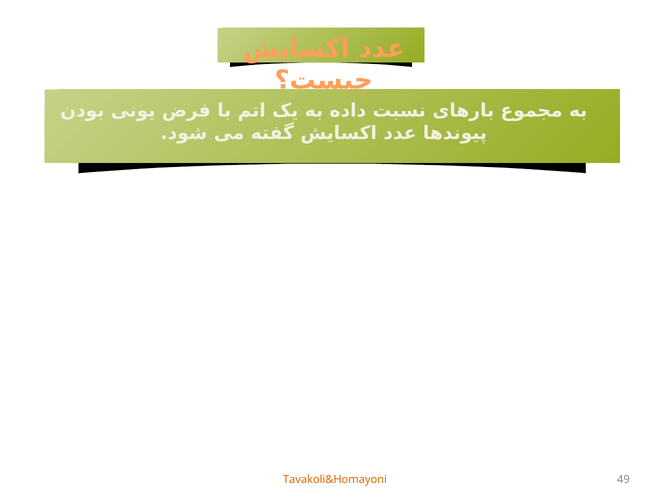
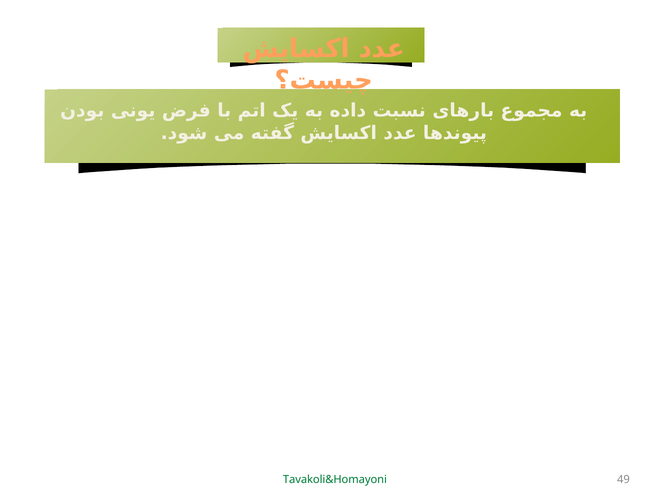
Tavakoli&Homayoni colour: orange -> green (335, 479)
